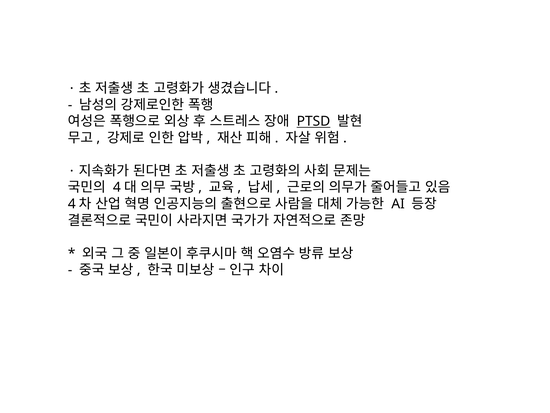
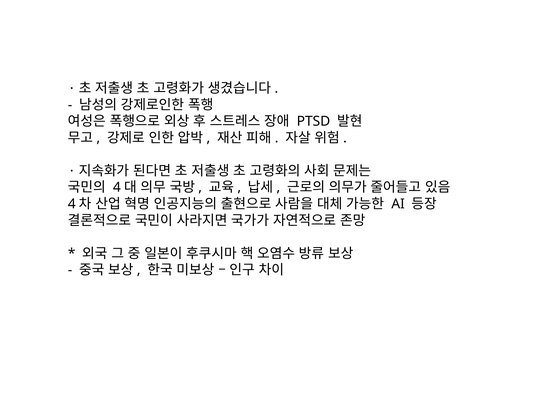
PTSD underline: present -> none (313, 121)
